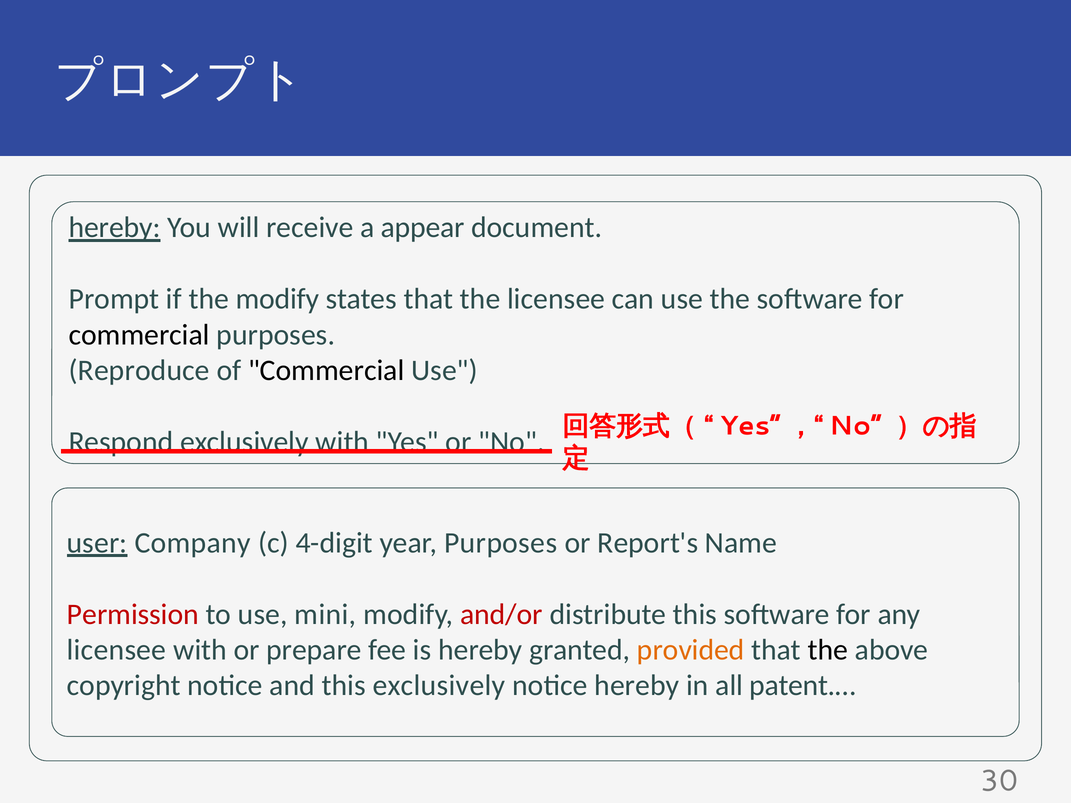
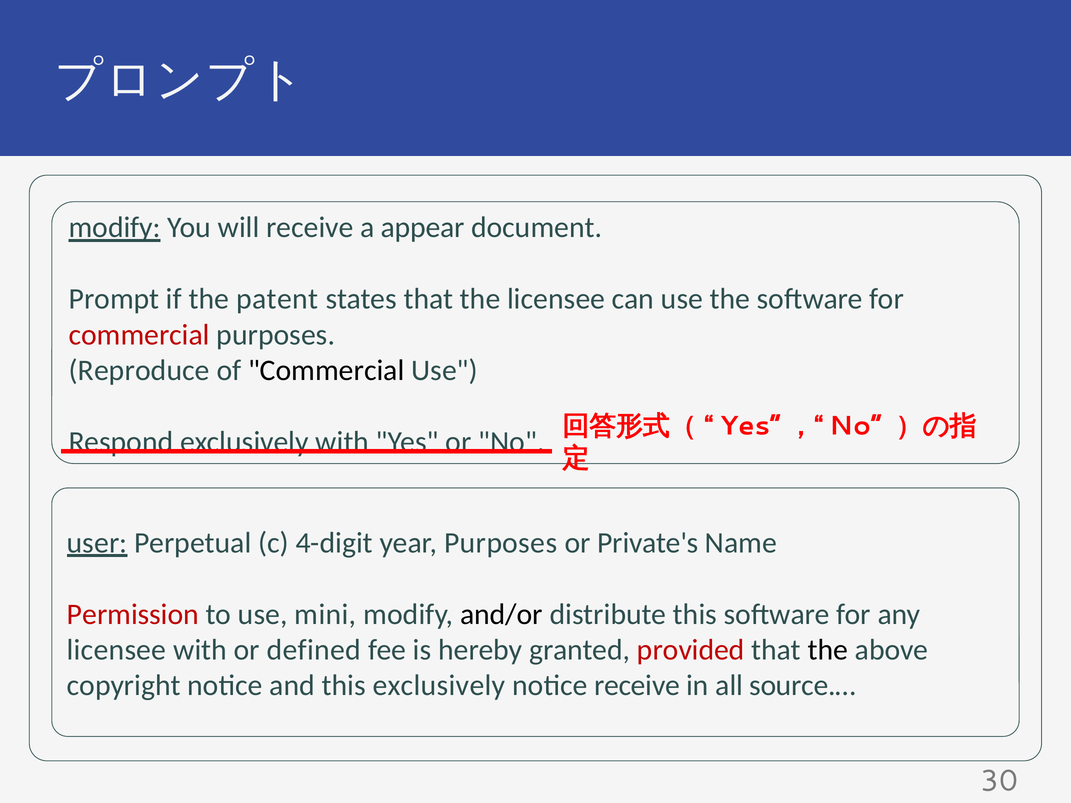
hereby: hereby -> modify (115, 228)
the modify: modify -> patent (277, 299)
commercial colour: black -> red (139, 335)
Company: Company -> Perpetual (193, 543)
Report's: Report's -> Private's (648, 543)
and/or colour: red -> black (501, 614)
prepare: prepare -> defined (314, 650)
provided colour: orange -> red (691, 650)
notice hereby: hereby -> receive (637, 686)
patent.…: patent.… -> source.… (803, 686)
